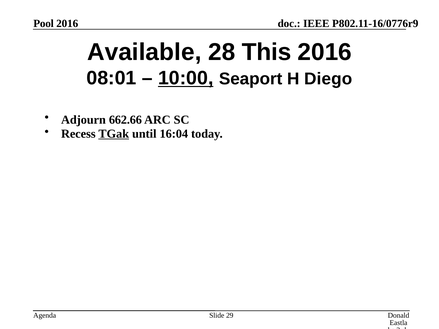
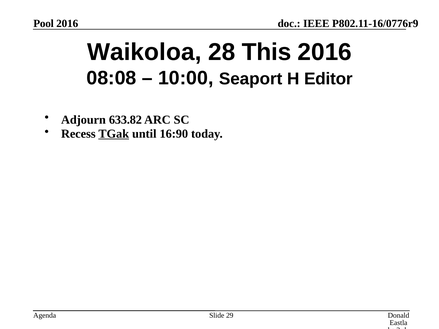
Available: Available -> Waikoloa (144, 52)
08:01: 08:01 -> 08:08 (111, 78)
10:00 underline: present -> none (186, 78)
Diego: Diego -> Editor (328, 79)
662.66: 662.66 -> 633.82 (125, 120)
16:04: 16:04 -> 16:90 (174, 134)
